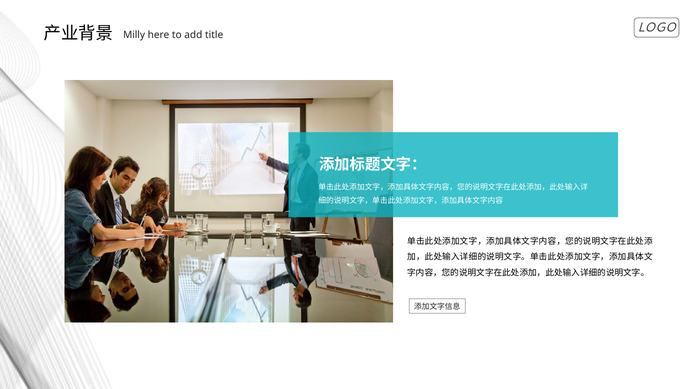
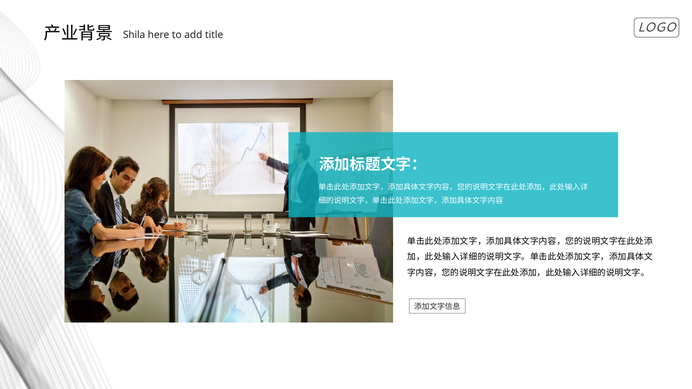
Milly: Milly -> Shila (134, 35)
